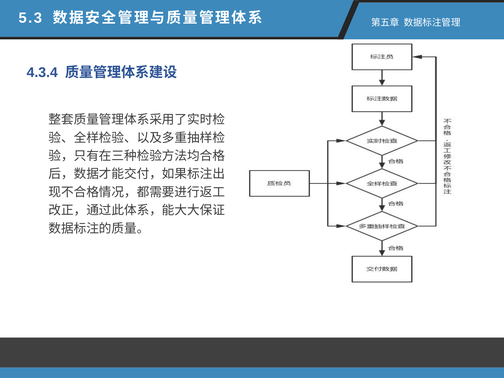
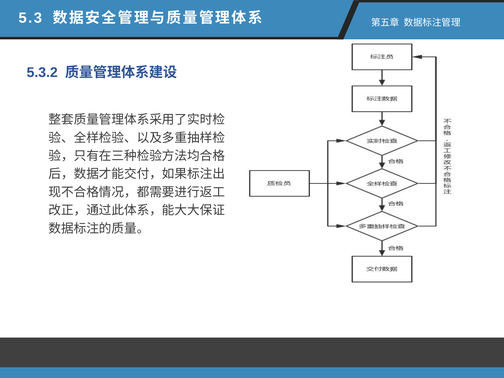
4.3.4: 4.3.4 -> 5.3.2 (42, 73)
